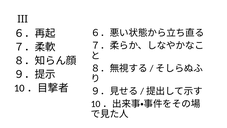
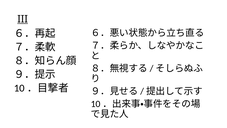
III underline: none -> present (23, 19)
